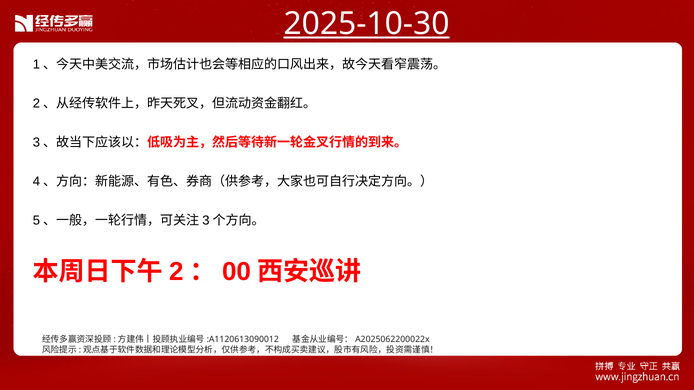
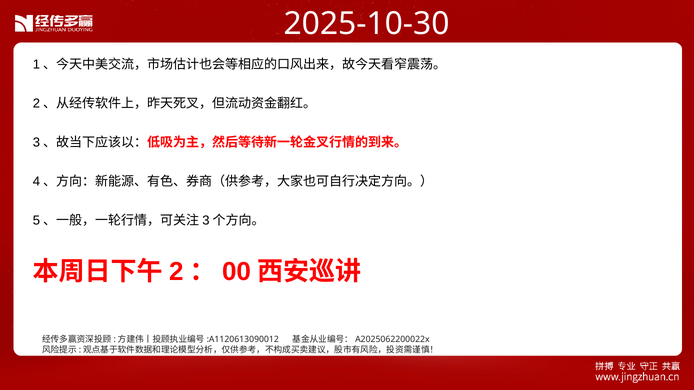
2025-10-30 underline: present -> none (366, 24)
